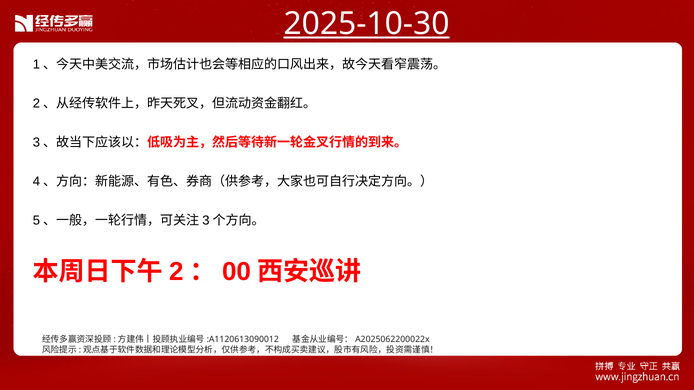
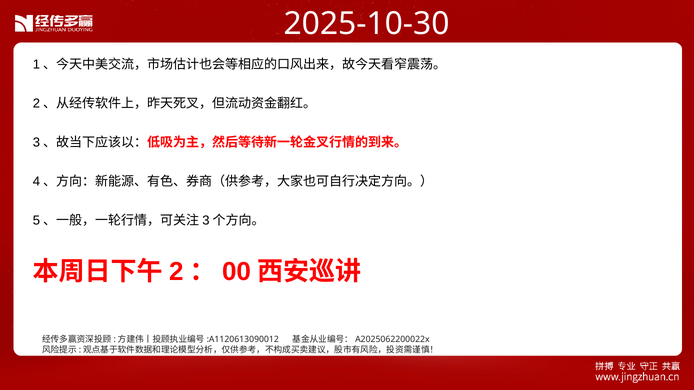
2025-10-30 underline: present -> none (366, 24)
